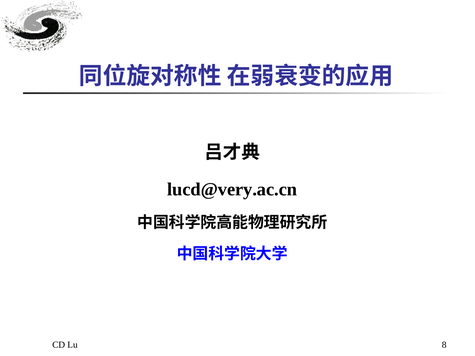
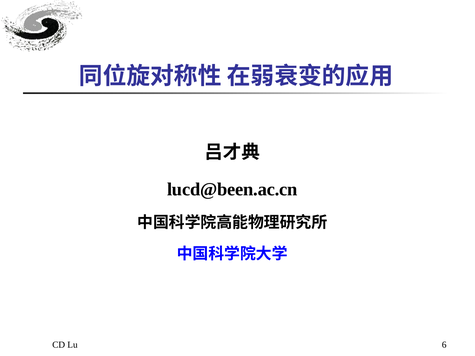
lucd@very.ac.cn: lucd@very.ac.cn -> lucd@been.ac.cn (232, 190)
8: 8 -> 6 (444, 345)
